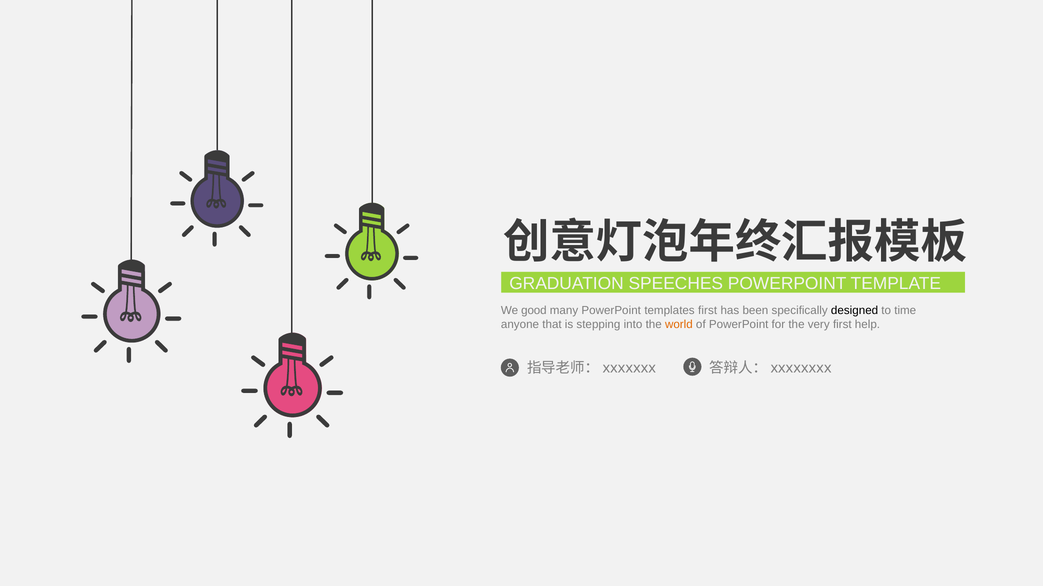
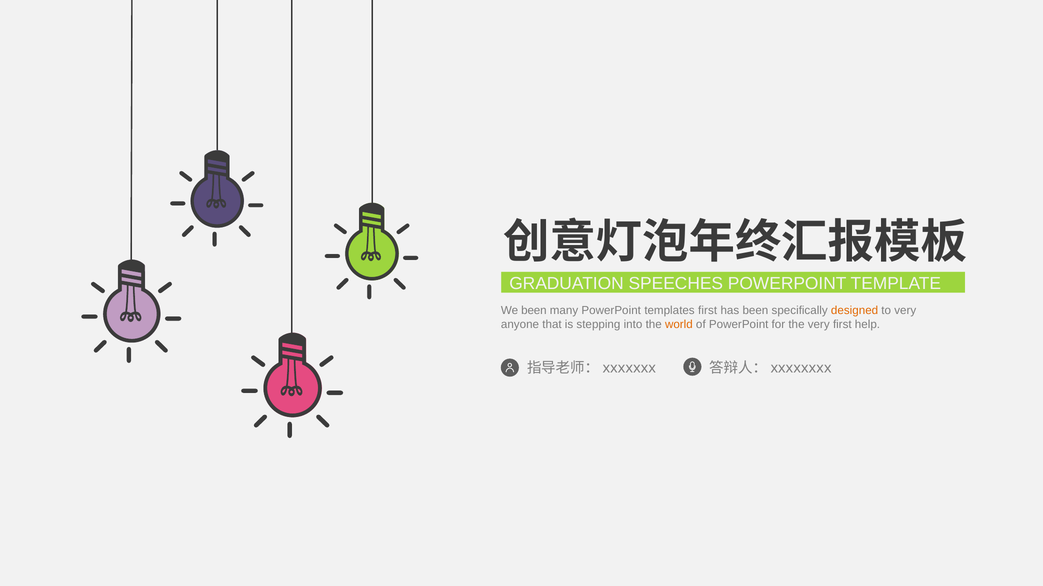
We good: good -> been (534, 311)
designed colour: black -> orange (855, 311)
to time: time -> very (905, 311)
